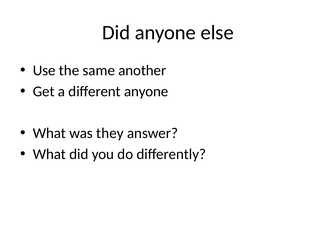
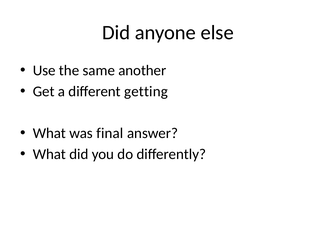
different anyone: anyone -> getting (146, 91)
they: they -> final (110, 133)
